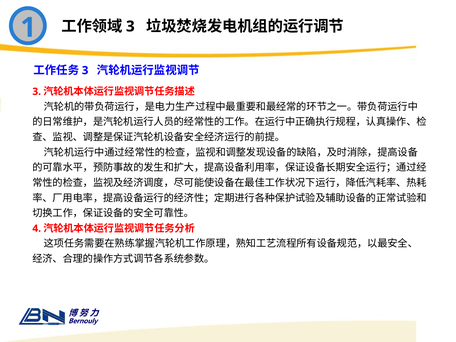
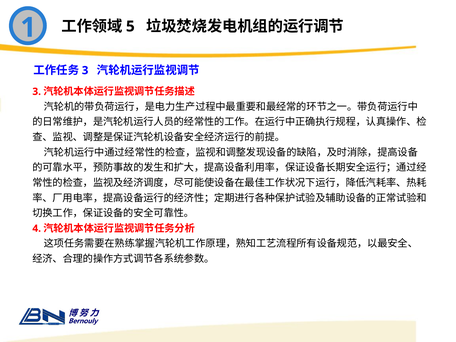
3: 3 -> 5 (130, 26)
